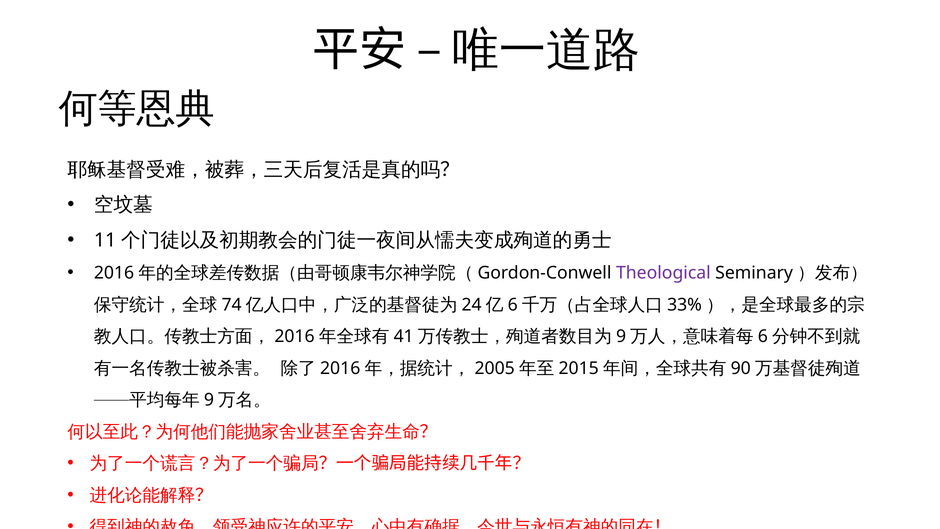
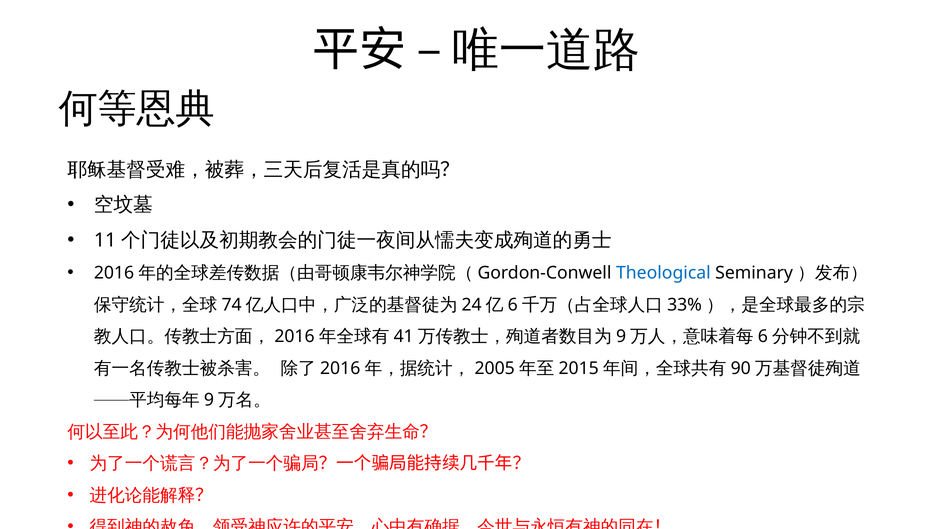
Theological colour: purple -> blue (663, 273)
